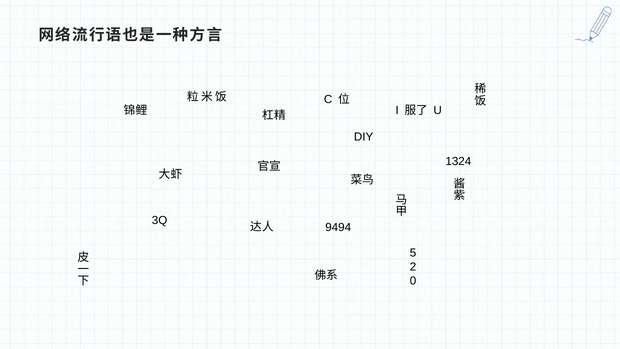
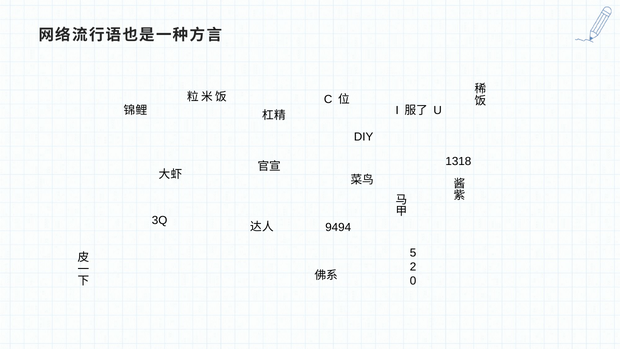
1324: 1324 -> 1318 (458, 161)
